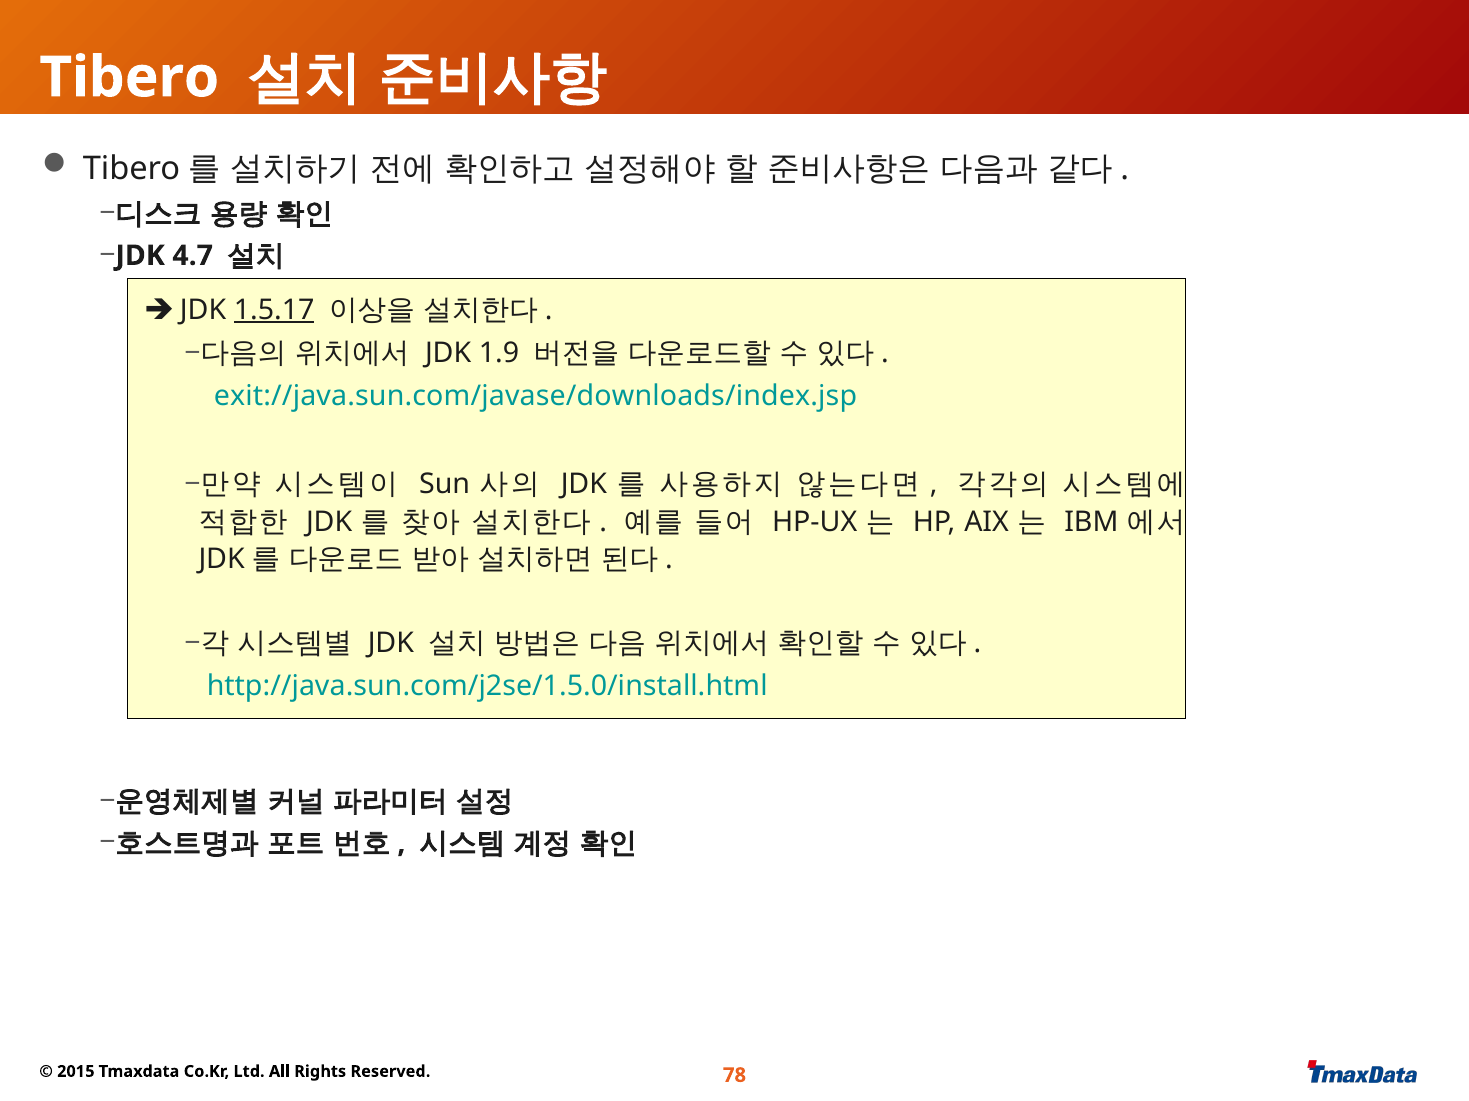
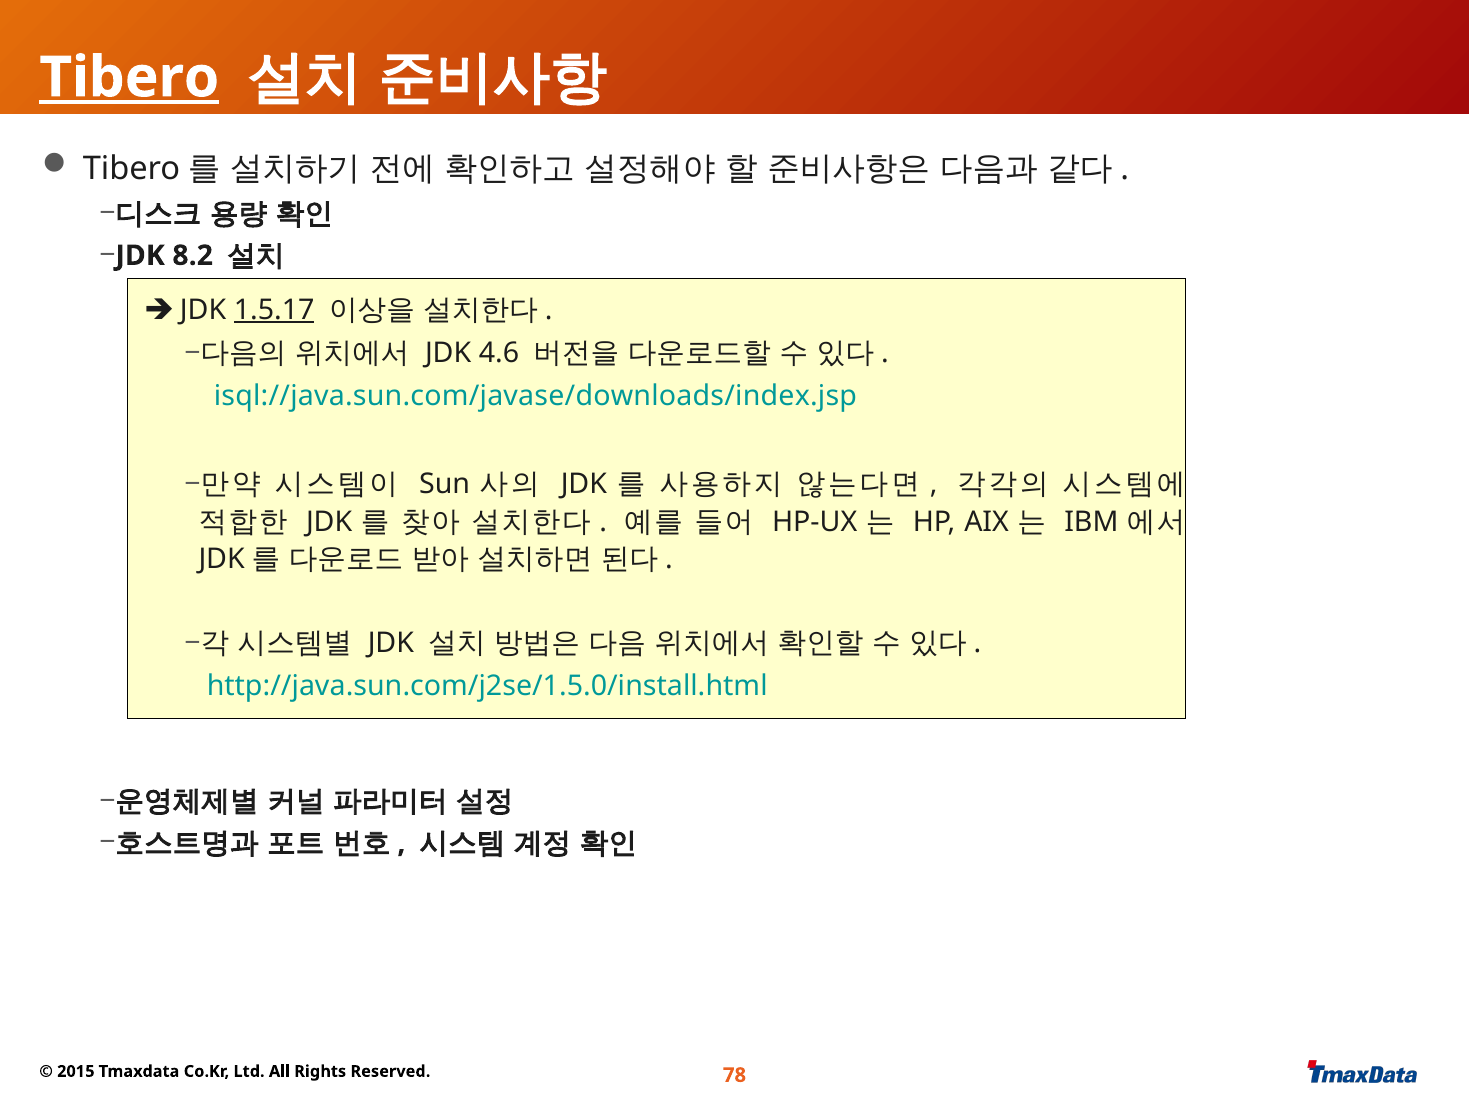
Tibero underline: none -> present (129, 78)
4.7: 4.7 -> 8.2 (193, 256)
1.9: 1.9 -> 4.6 (499, 353)
exit://java.sun.com/javase/downloads/index.jsp: exit://java.sun.com/javase/downloads/index.jsp -> isql://java.sun.com/javase/downloads/index.jsp (535, 396)
